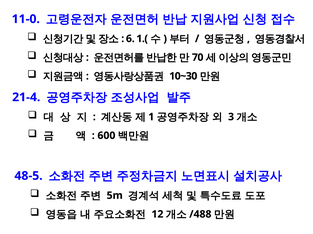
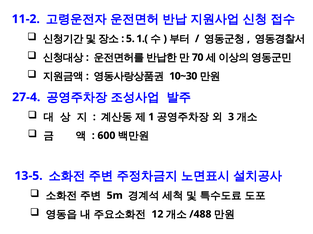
11-0: 11-0 -> 11-2 (26, 19)
6: 6 -> 5 (130, 39)
21-4: 21-4 -> 27-4 (26, 97)
48-5: 48-5 -> 13-5 (29, 176)
